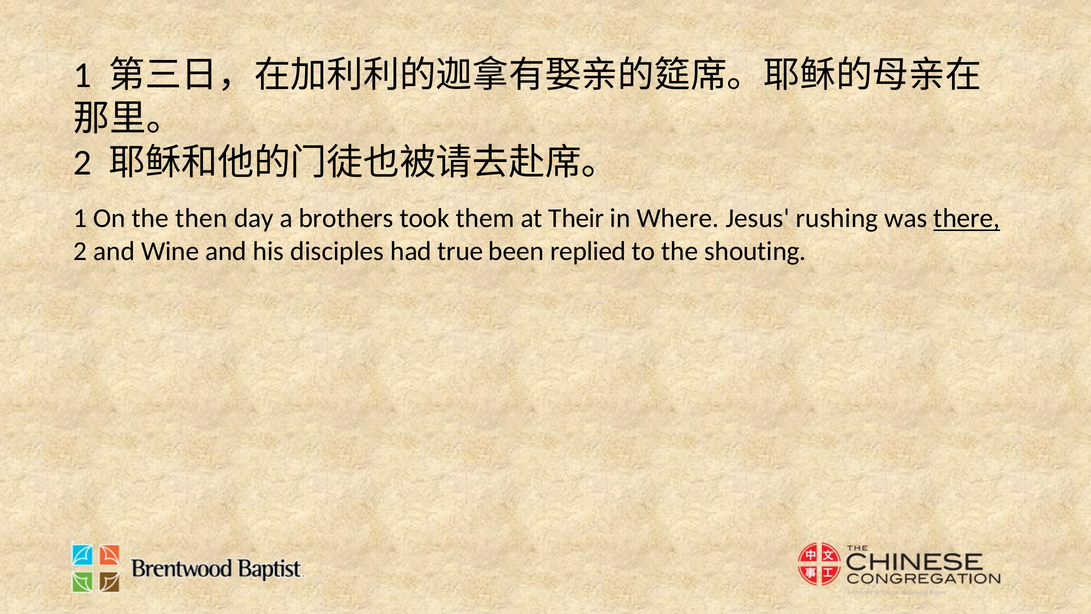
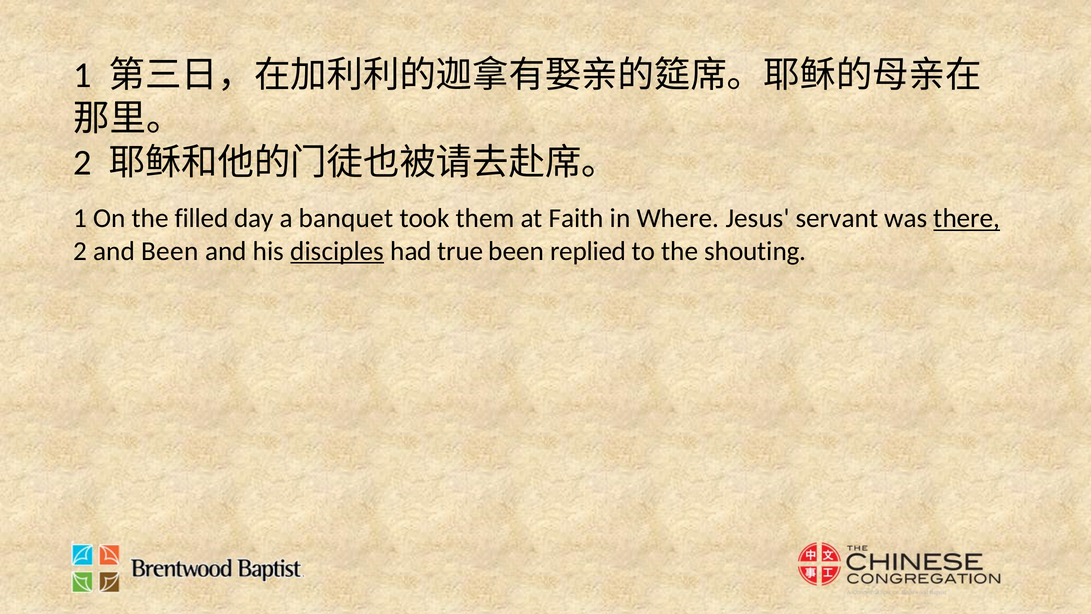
then: then -> filled (202, 218)
brothers: brothers -> banquet (346, 218)
Their: Their -> Faith (576, 218)
rushing: rushing -> servant (837, 218)
and Wine: Wine -> Been (170, 251)
disciples underline: none -> present (337, 251)
